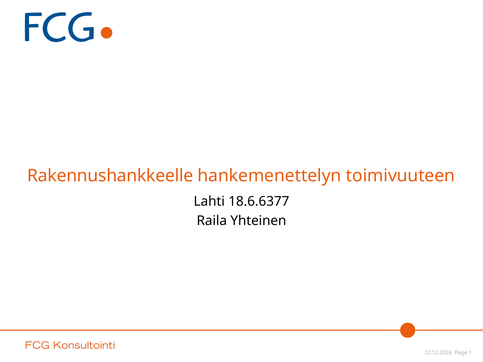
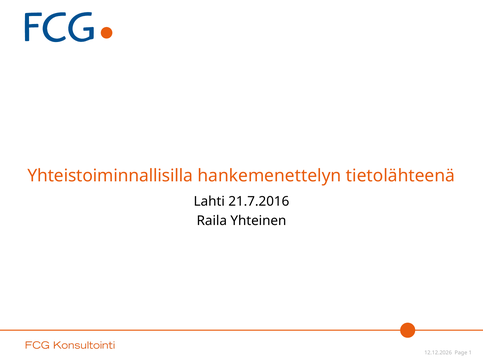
Rakennushankkeelle: Rakennushankkeelle -> Yhteistoiminnallisilla (110, 176)
toimivuuteen: toimivuuteen -> tietolähteenä (400, 176)
18.6.6377: 18.6.6377 -> 21.7.2016 (259, 202)
